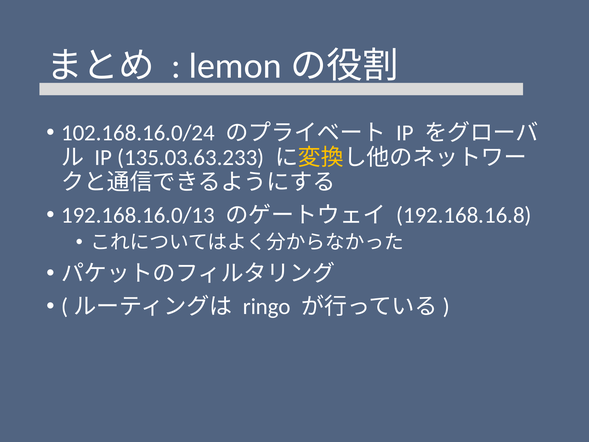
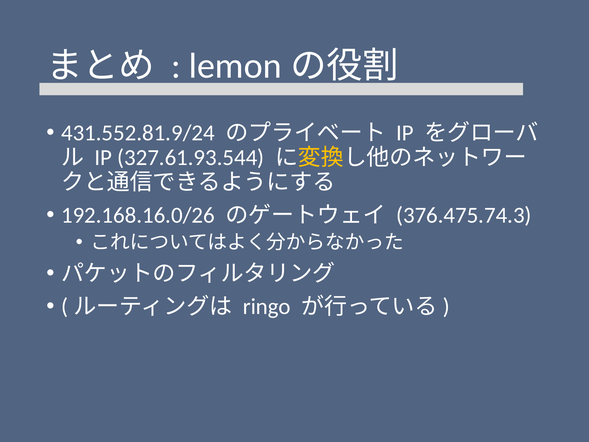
102.168.16.0/24: 102.168.16.0/24 -> 431.552.81.9/24 (138, 133)
135.03.63.233: 135.03.63.233 -> 327.61.93.544 (191, 158)
192.168.16.0/13: 192.168.16.0/13 -> 192.168.16.0/26 (138, 215)
192.168.16.8: 192.168.16.8 -> 376.475.74.3 (464, 215)
